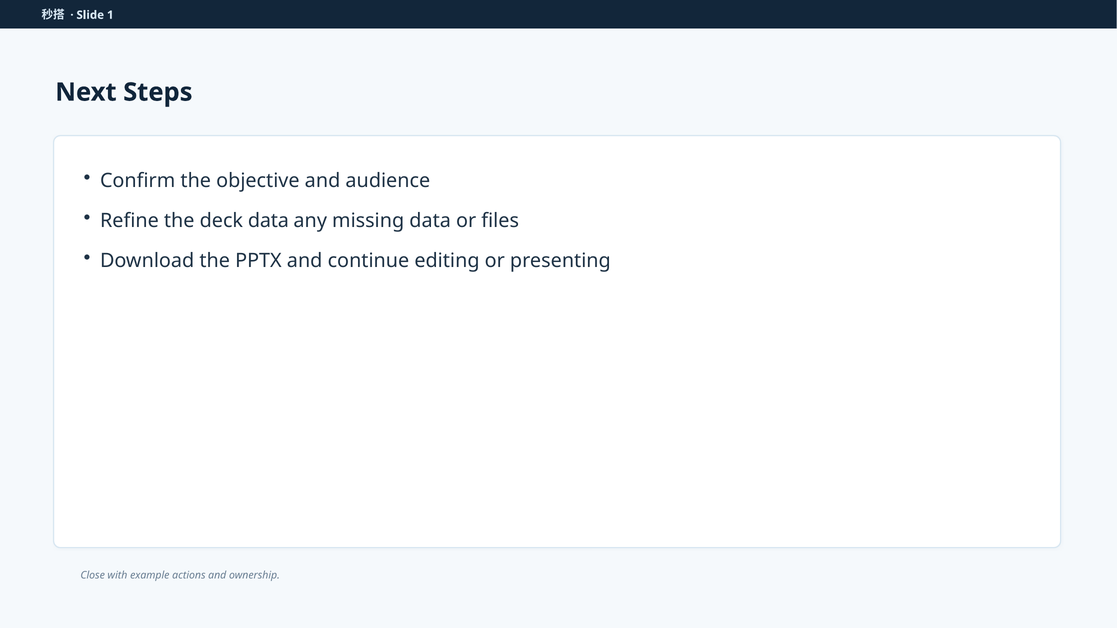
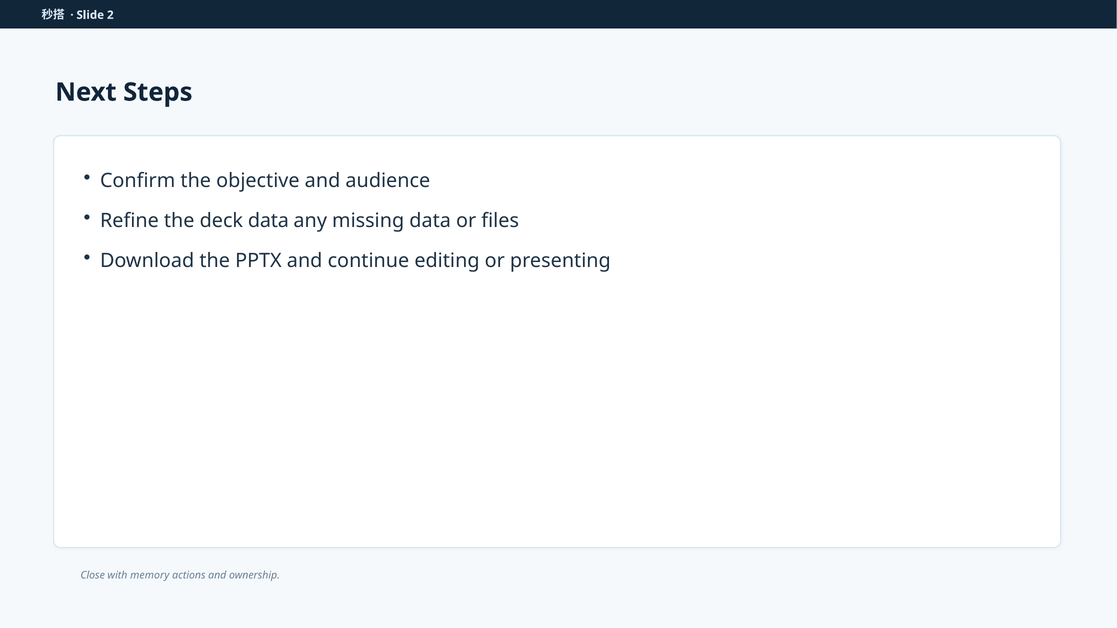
1: 1 -> 2 (110, 15)
example: example -> memory (150, 575)
